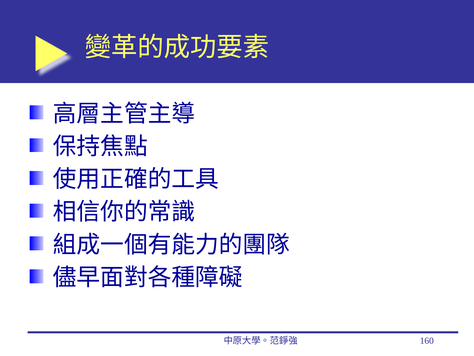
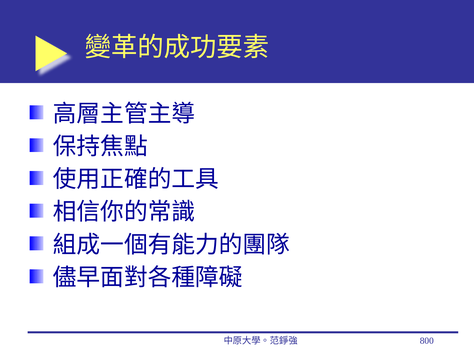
160: 160 -> 800 (427, 340)
